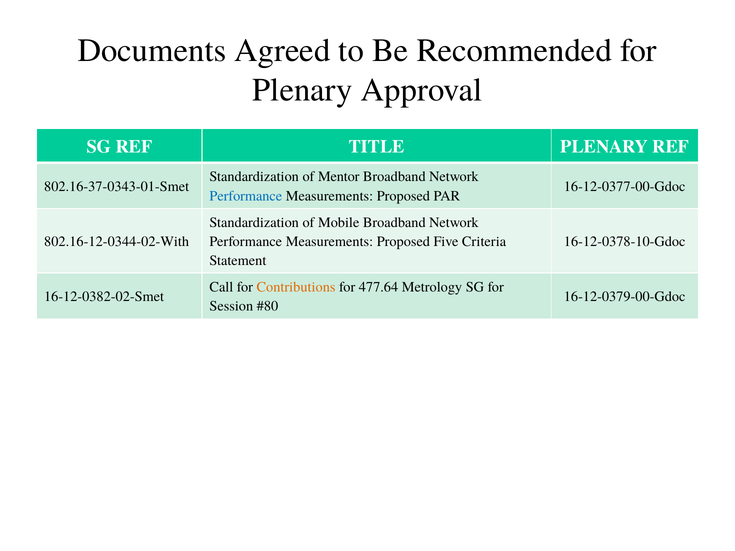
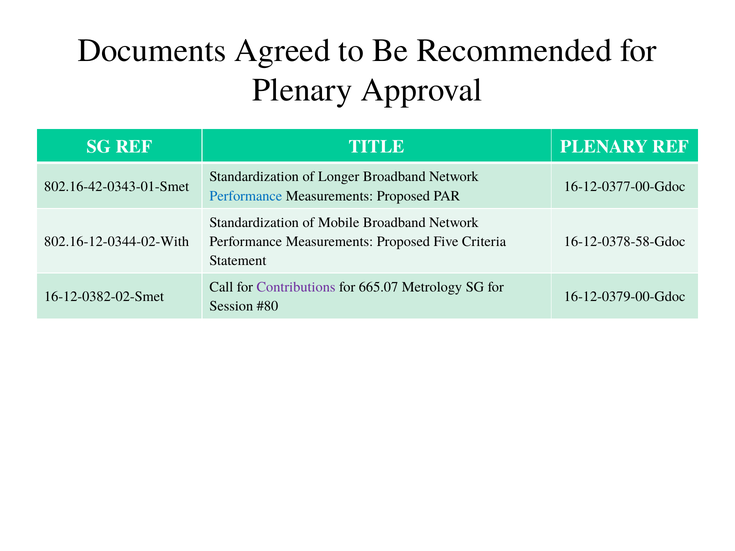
Mentor: Mentor -> Longer (339, 177)
802.16-37-0343-01-Smet: 802.16-37-0343-01-Smet -> 802.16-42-0343-01-Smet (117, 186)
16-12-0378-10-Gdoc: 16-12-0378-10-Gdoc -> 16-12-0378-58-Gdoc (625, 242)
Contributions colour: orange -> purple (296, 287)
477.64: 477.64 -> 665.07 (378, 287)
